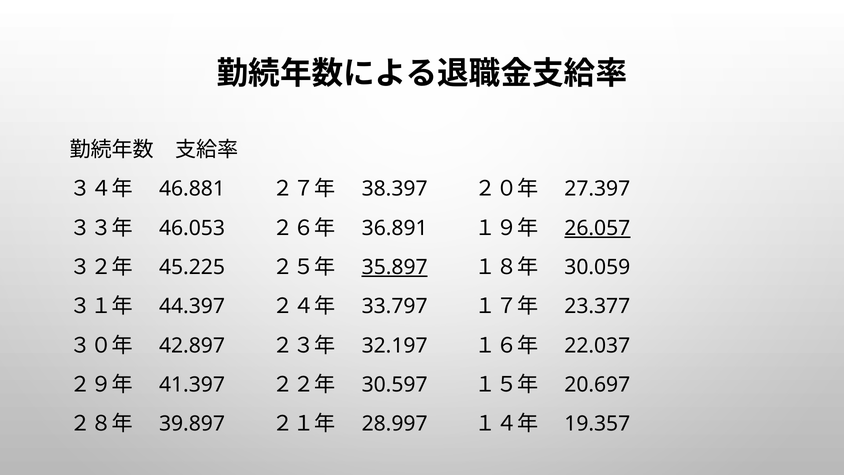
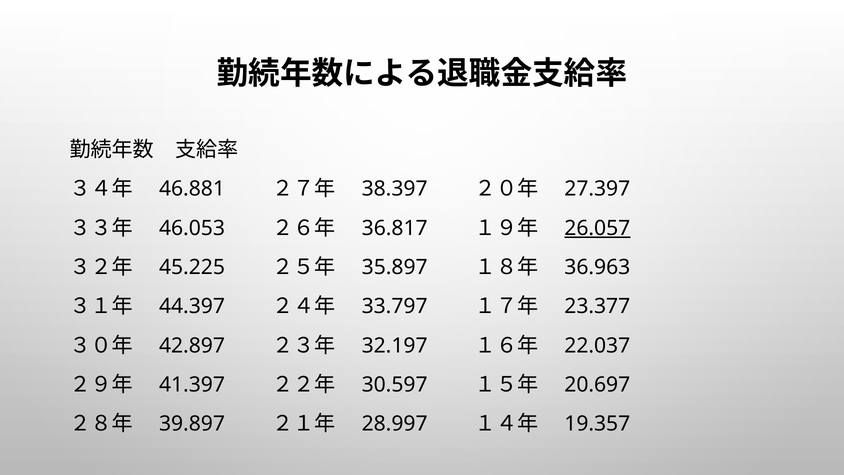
36.891: 36.891 -> 36.817 (395, 228)
35.897 underline: present -> none (395, 267)
30.059: 30.059 -> 36.963 (597, 267)
